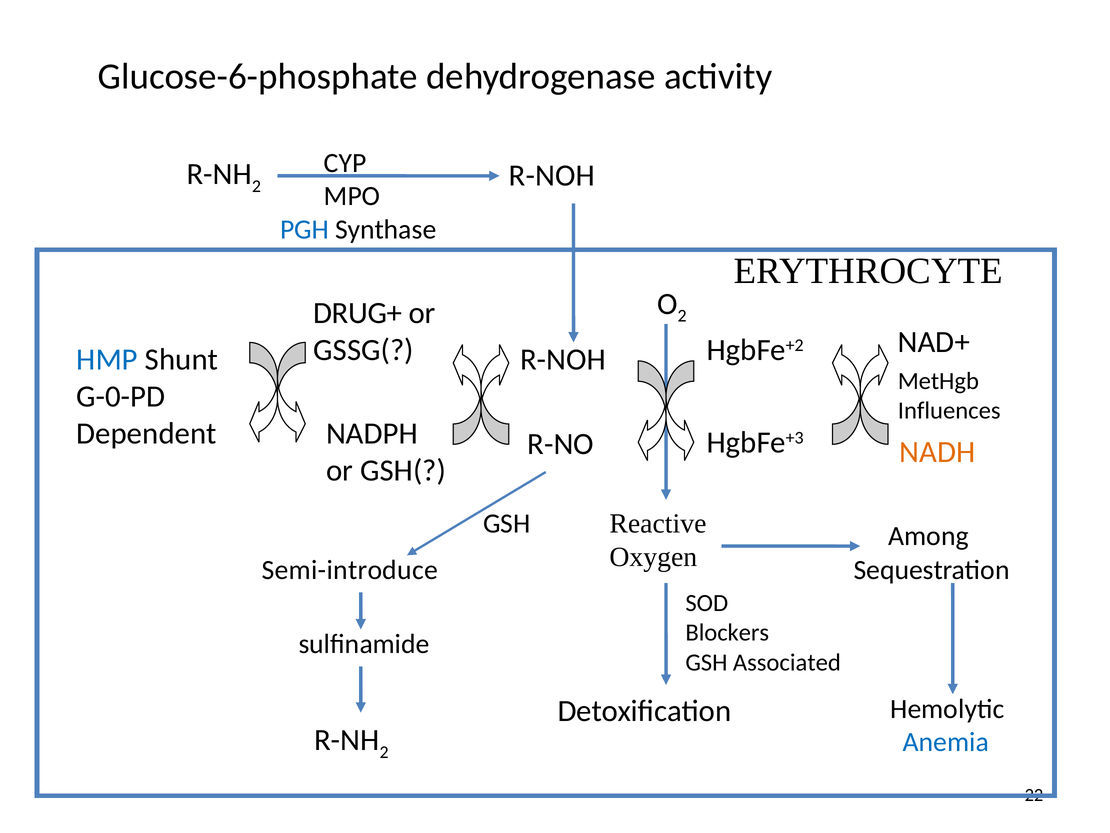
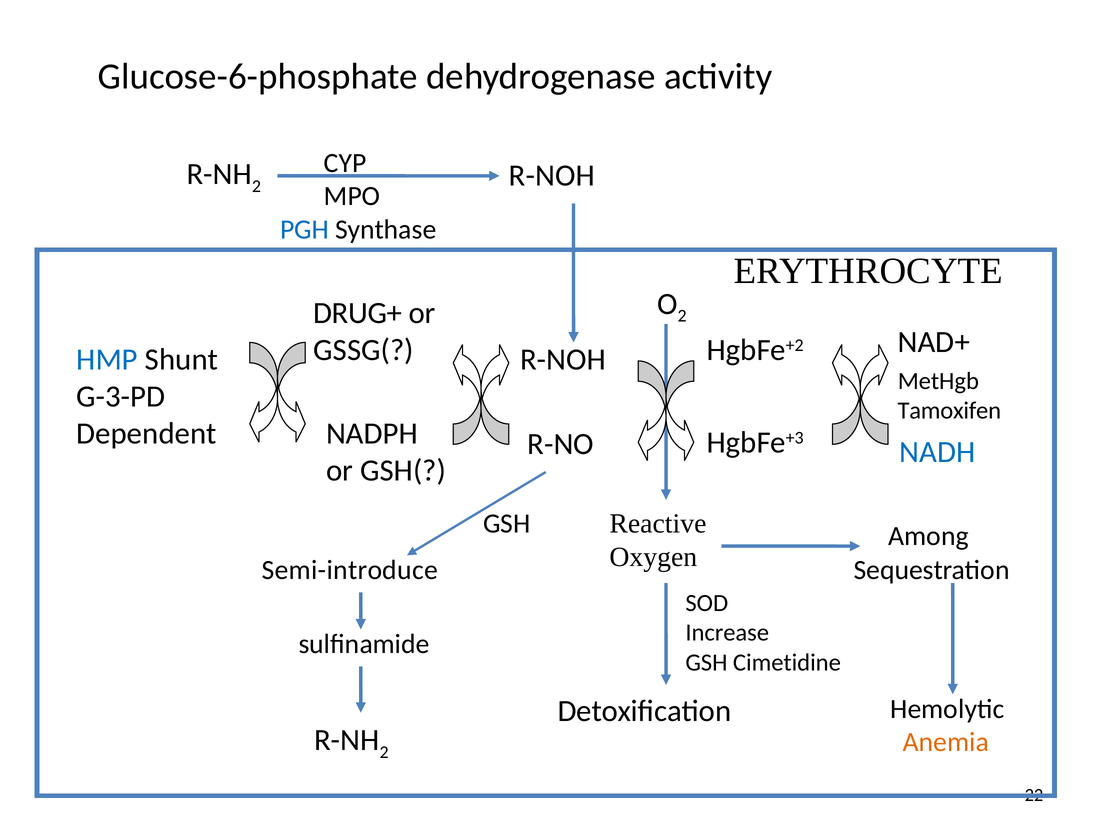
G-0-PD: G-0-PD -> G-3-PD (121, 396)
Influences: Influences -> Tamoxifen (949, 410)
NADH colour: orange -> blue (937, 452)
Blockers: Blockers -> Increase (727, 632)
Associated: Associated -> Cimetidine (787, 662)
Anemia colour: blue -> orange (946, 742)
